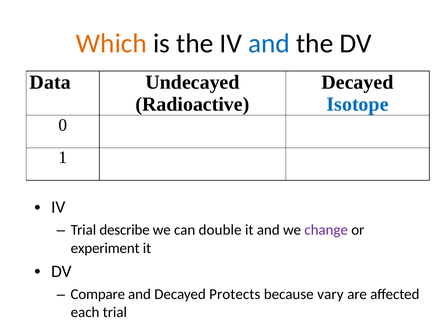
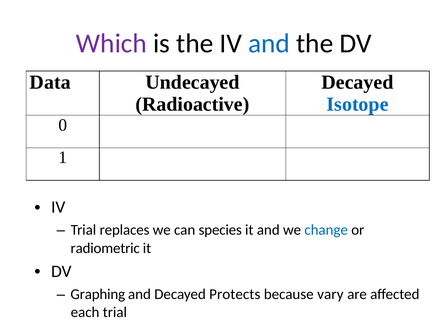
Which colour: orange -> purple (111, 43)
describe: describe -> replaces (125, 230)
double: double -> species (220, 230)
change colour: purple -> blue (326, 230)
experiment: experiment -> radiometric (105, 248)
Compare: Compare -> Graphing (98, 294)
